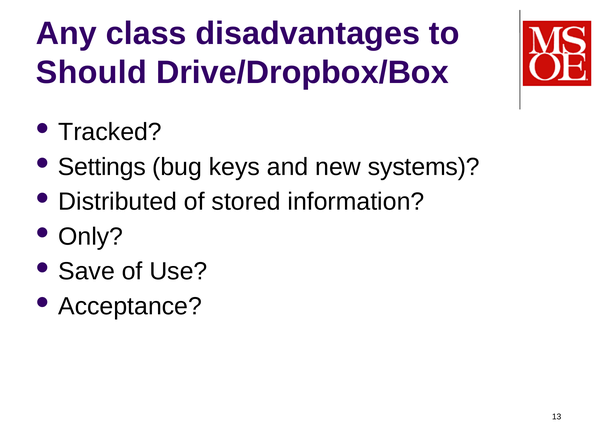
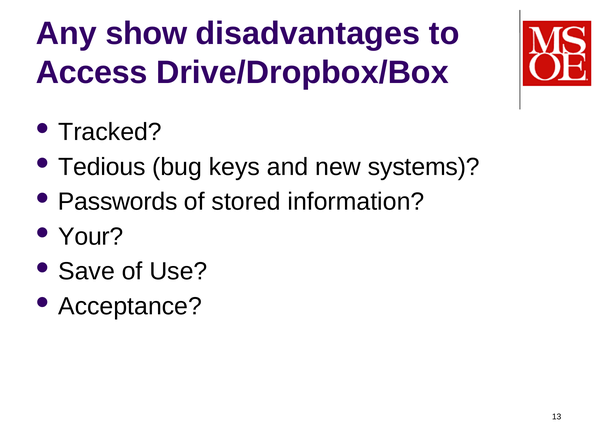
class: class -> show (146, 34)
Should: Should -> Access (92, 72)
Settings: Settings -> Tedious (102, 167)
Distributed: Distributed -> Passwords (118, 202)
Only: Only -> Your (91, 236)
